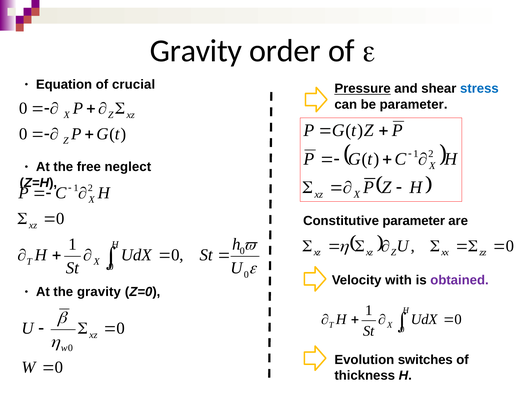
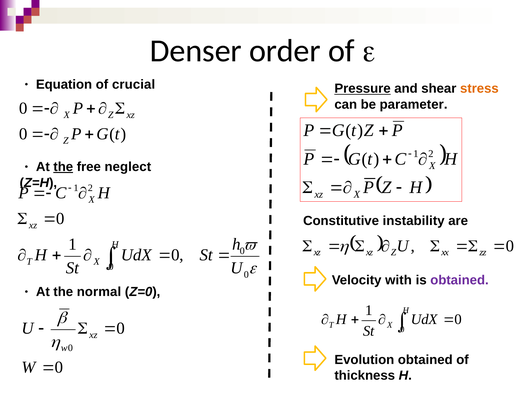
Gravity: Gravity -> Denser (196, 51)
stress colour: blue -> orange (479, 88)
the underline: none -> present (63, 167)
Constitutive parameter: parameter -> instability (414, 221)
the gravity: gravity -> normal (99, 291)
Evolution switches: switches -> obtained (425, 359)
